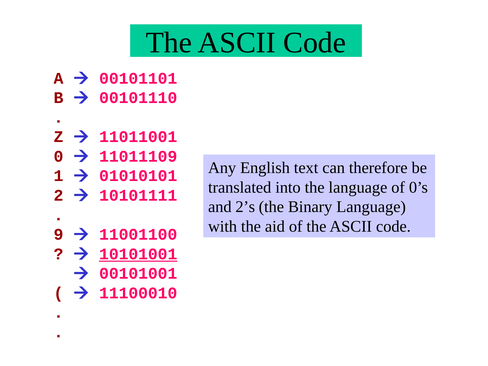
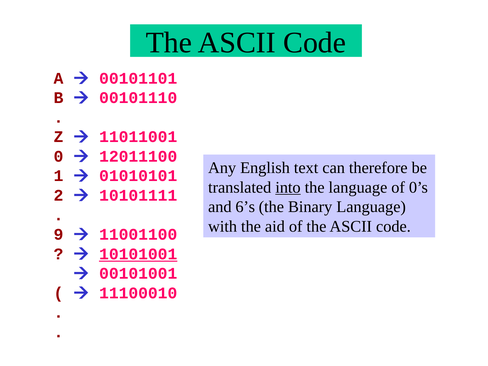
11011109: 11011109 -> 12011100 (138, 156)
into underline: none -> present (288, 187)
2’s: 2’s -> 6’s (245, 207)
